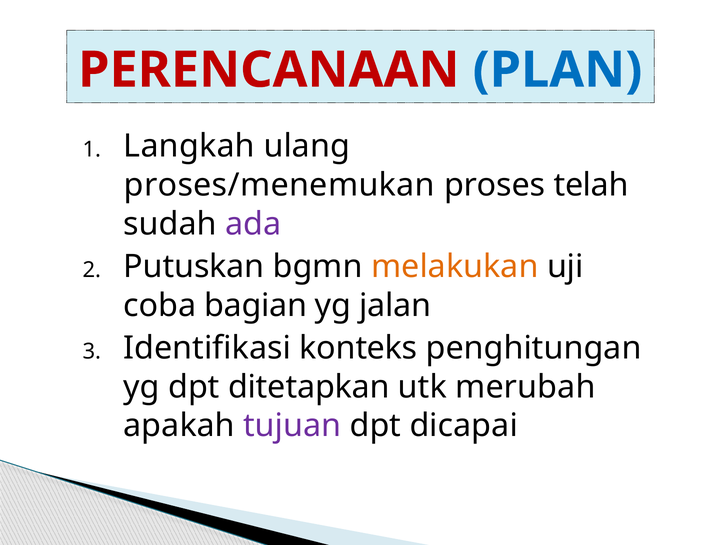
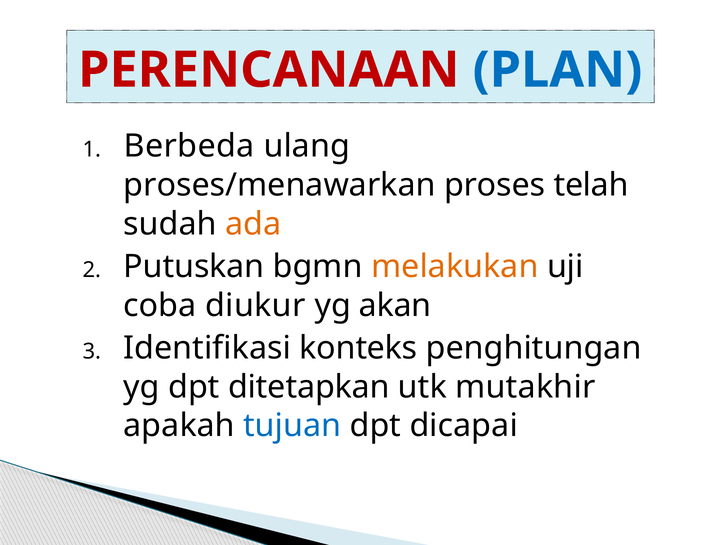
Langkah: Langkah -> Berbeda (189, 146)
proses/menemukan: proses/menemukan -> proses/menawarkan (280, 185)
ada colour: purple -> orange (253, 224)
bagian: bagian -> diukur (255, 306)
jalan: jalan -> akan (395, 306)
merubah: merubah -> mutakhir (525, 387)
tujuan colour: purple -> blue (292, 426)
